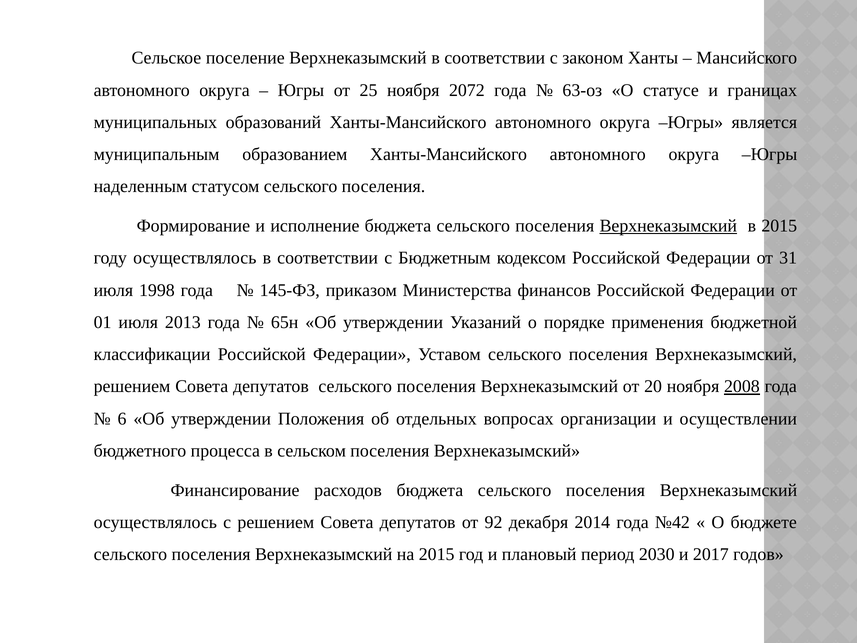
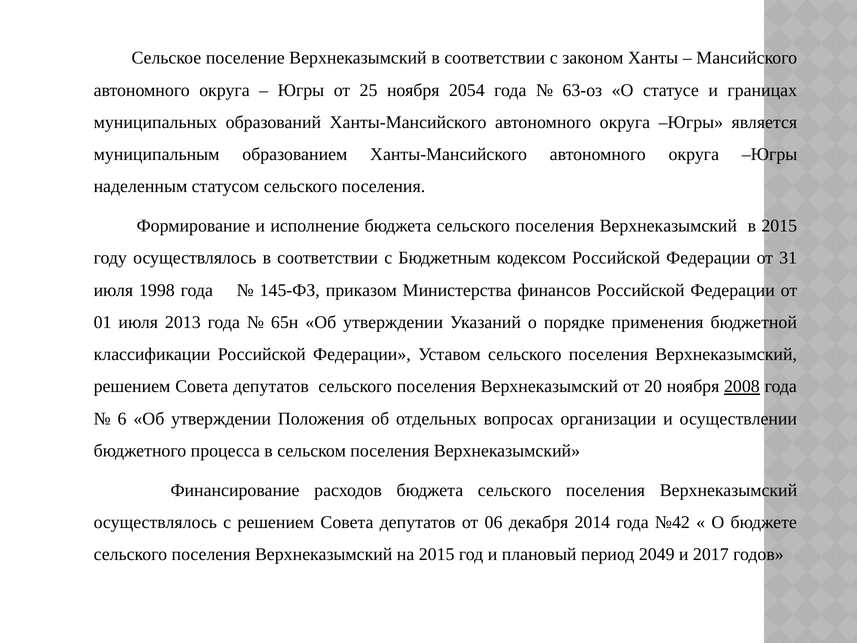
2072: 2072 -> 2054 (467, 90)
Верхнеказымский underline: present -> none (668, 226)
92: 92 -> 06 (493, 522)
2030: 2030 -> 2049 (657, 554)
